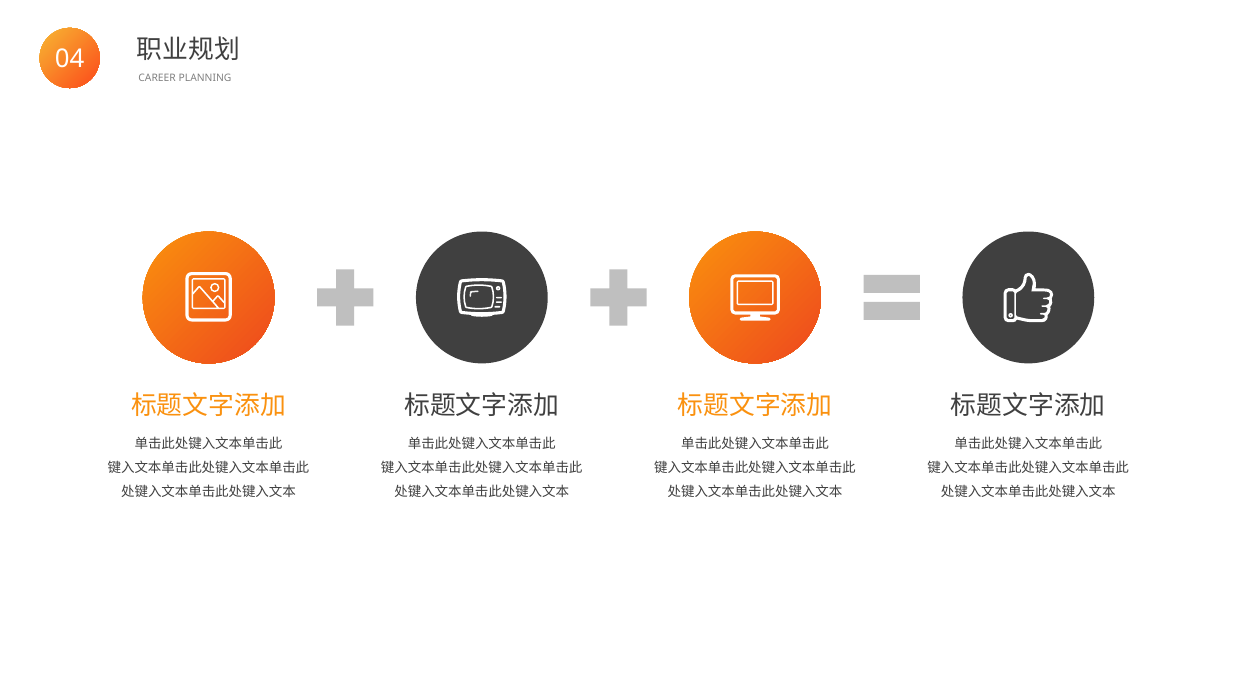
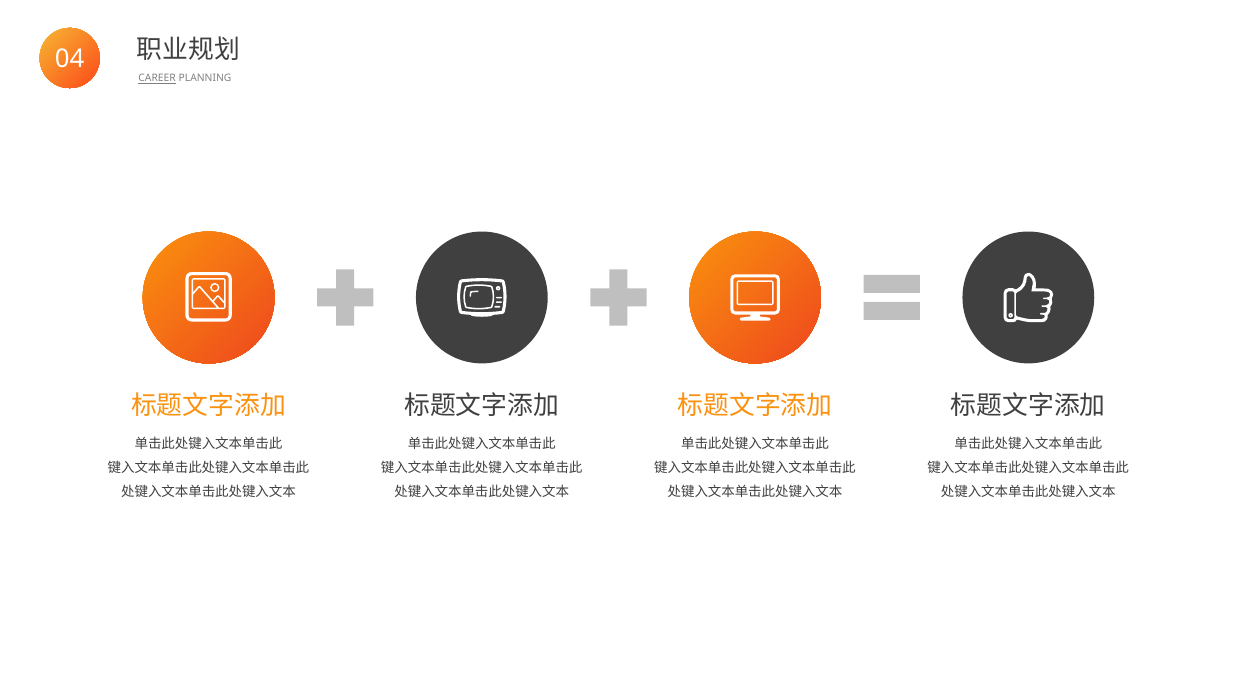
CAREER underline: none -> present (157, 78)
